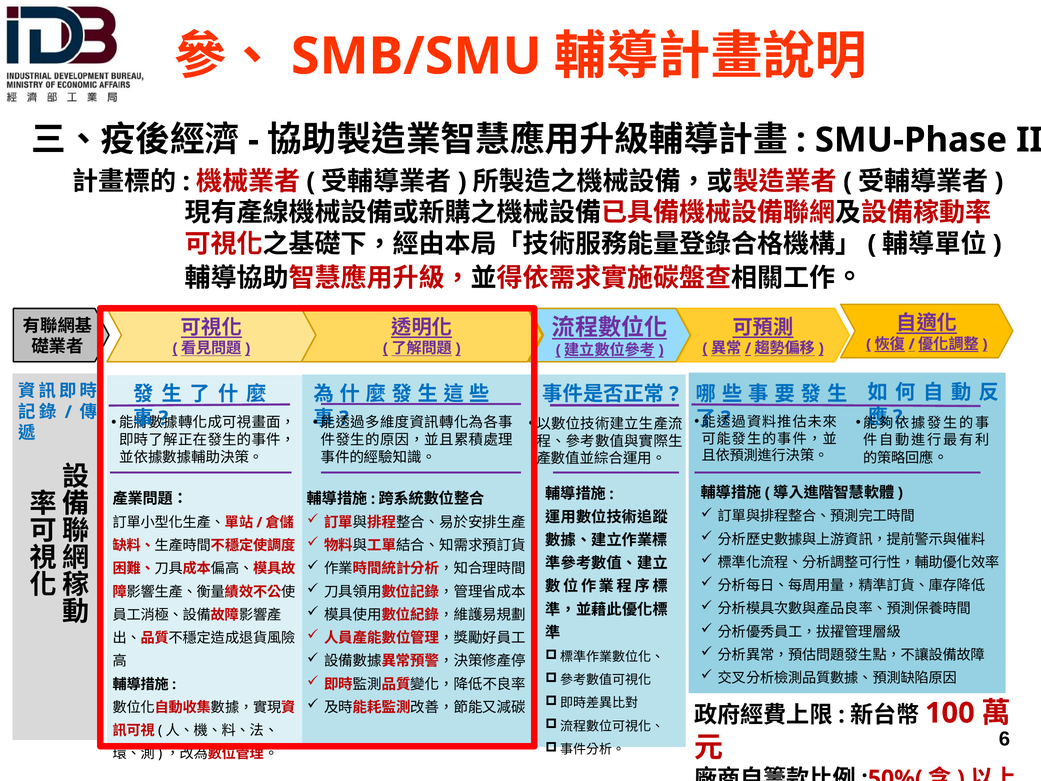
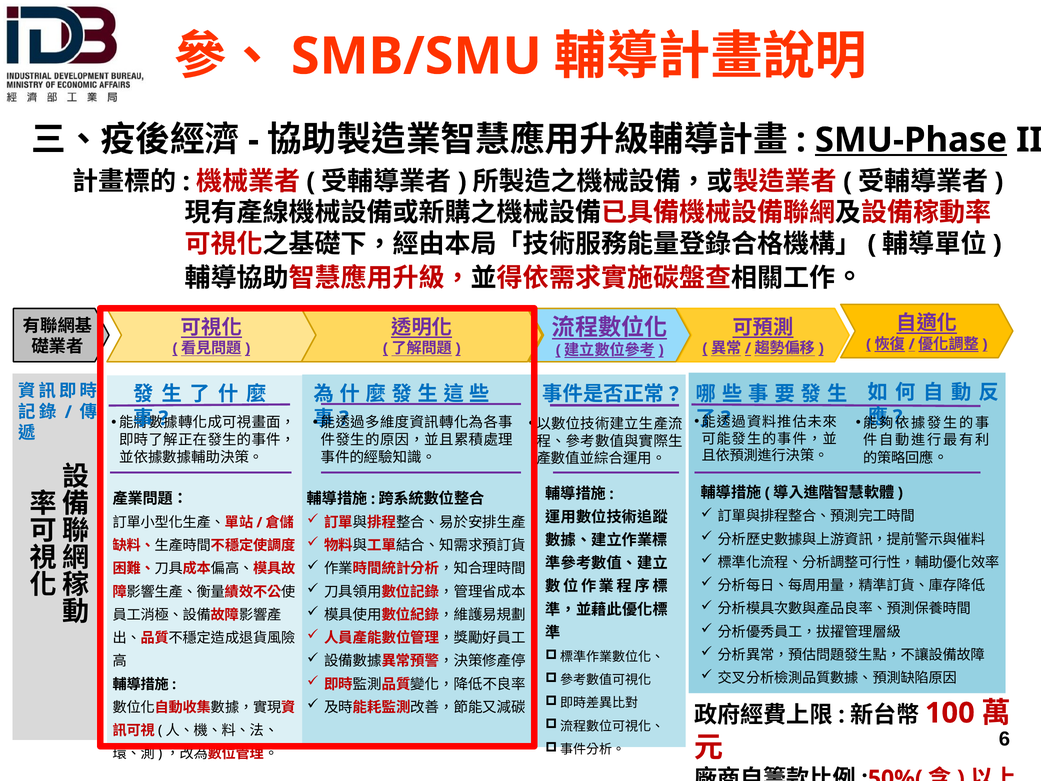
SMU-Phase underline: none -> present (911, 140)
